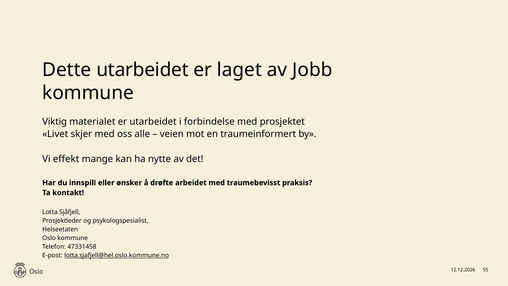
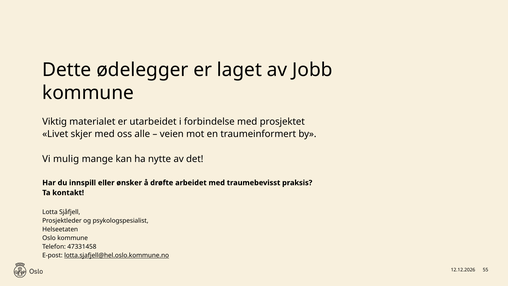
Dette utarbeidet: utarbeidet -> ødelegger (142, 70)
effekt: effekt -> mulig (66, 159)
